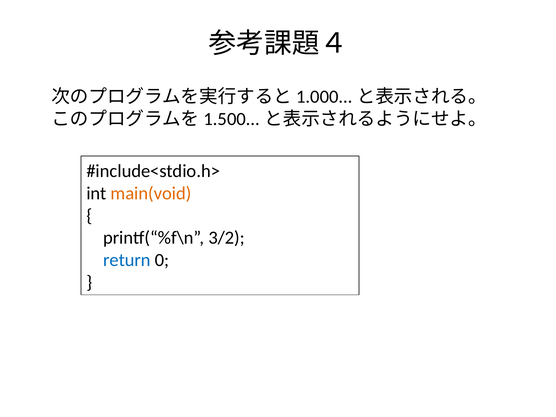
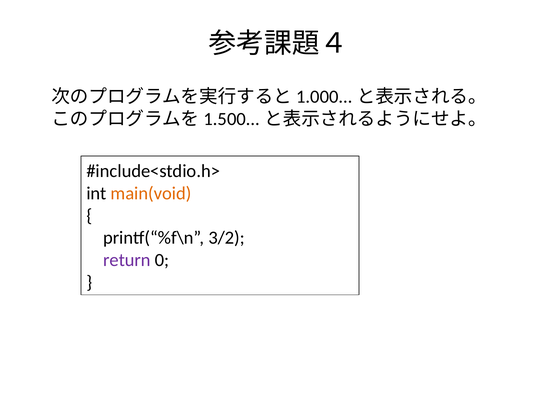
return colour: blue -> purple (127, 260)
